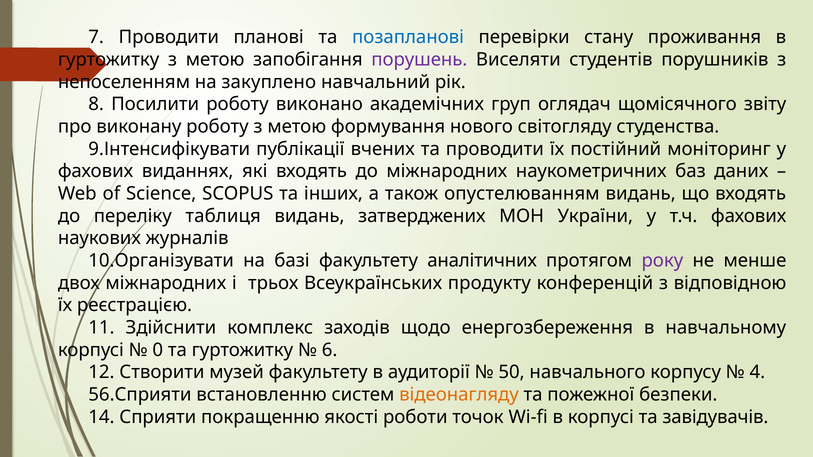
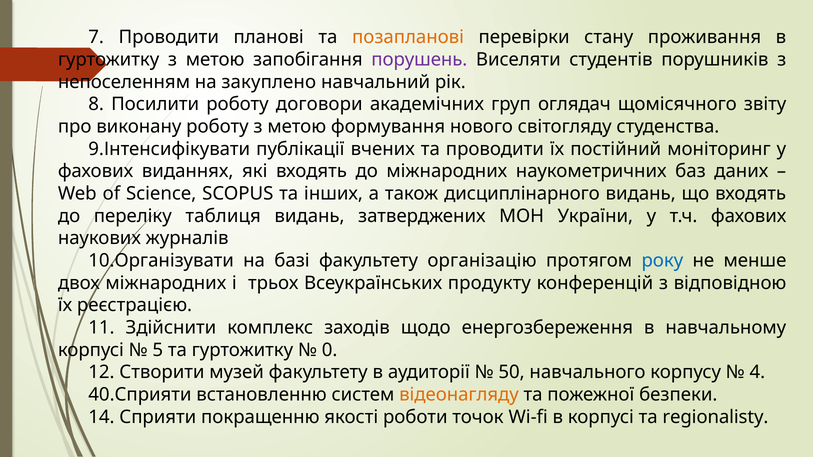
позапланові colour: blue -> orange (408, 37)
виконано: виконано -> договори (319, 104)
опустелюванням: опустелюванням -> дисциплінарного (522, 194)
аналітичних: аналітичних -> організацію (482, 261)
року colour: purple -> blue (662, 261)
0: 0 -> 5 (158, 350)
6: 6 -> 0 (330, 350)
56.Сприяти: 56.Сприяти -> 40.Сприяти (140, 395)
завідувачів: завідувачів -> regionalisty (715, 417)
